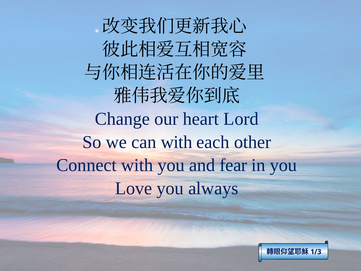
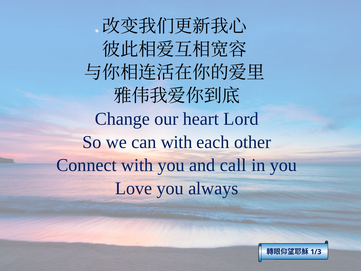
fear: fear -> call (233, 165)
